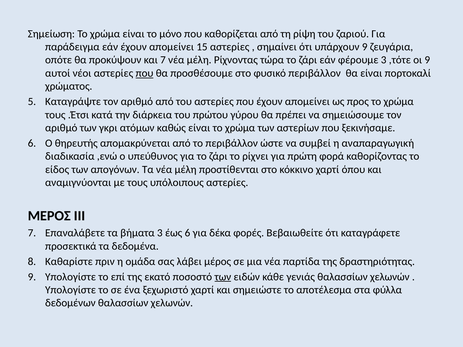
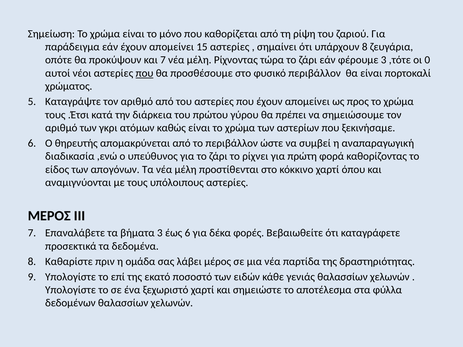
υπάρχουν 9: 9 -> 8 (365, 47)
οι 9: 9 -> 0 (427, 60)
των underline: present -> none (223, 277)
